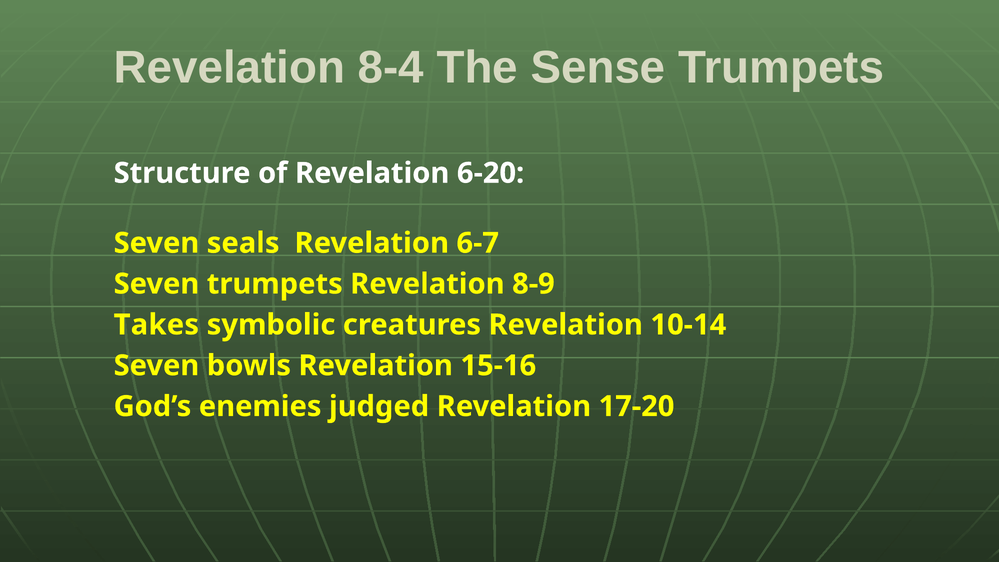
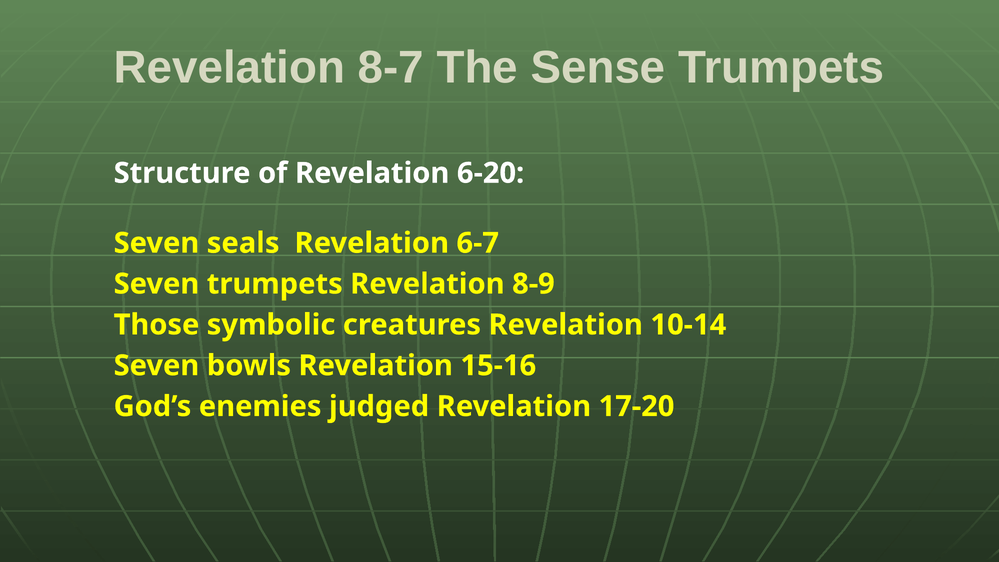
8-4: 8-4 -> 8-7 (391, 68)
Takes: Takes -> Those (156, 325)
